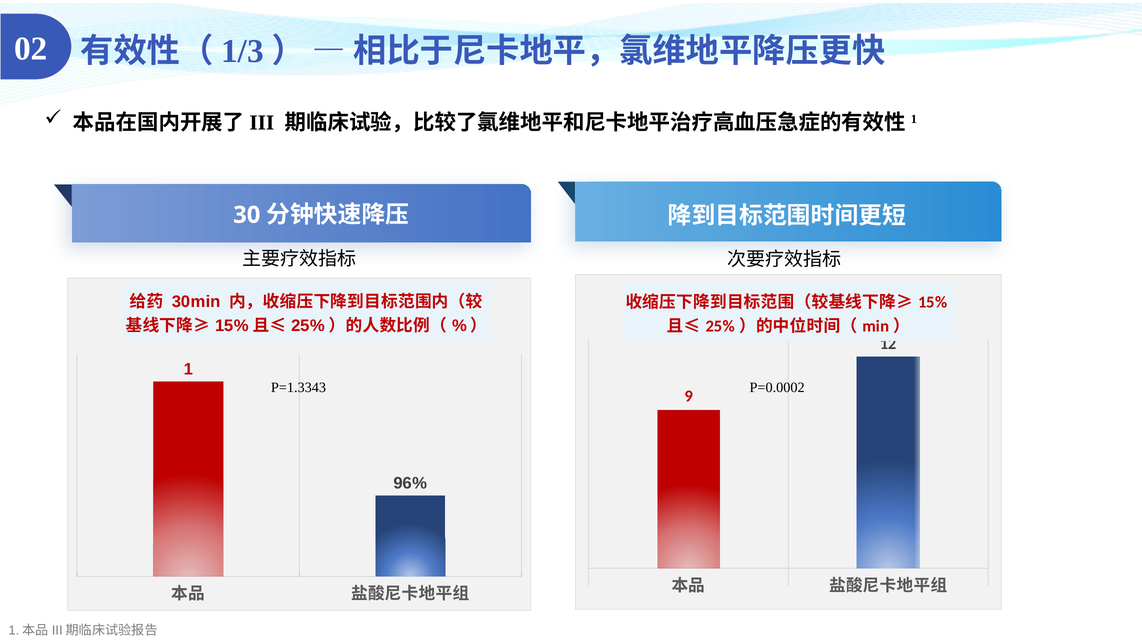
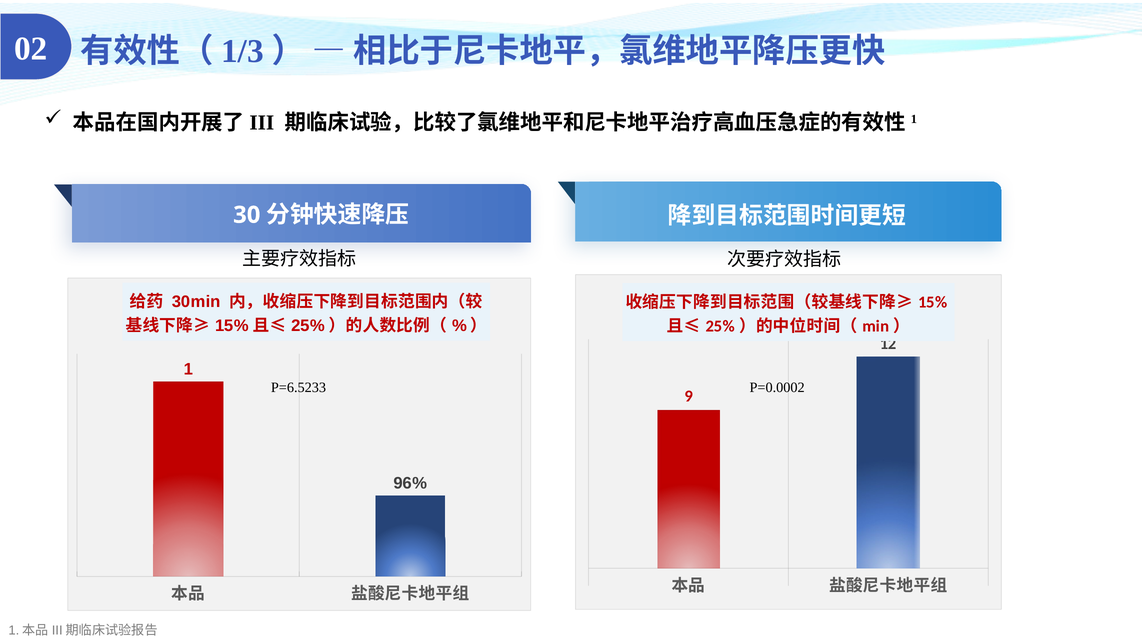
P=1.3343: P=1.3343 -> P=6.5233 (299, 388)
